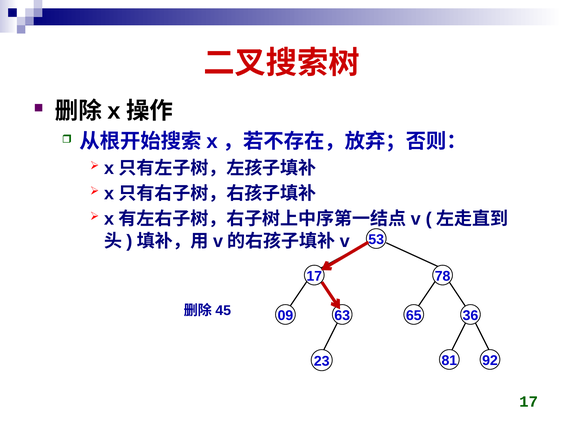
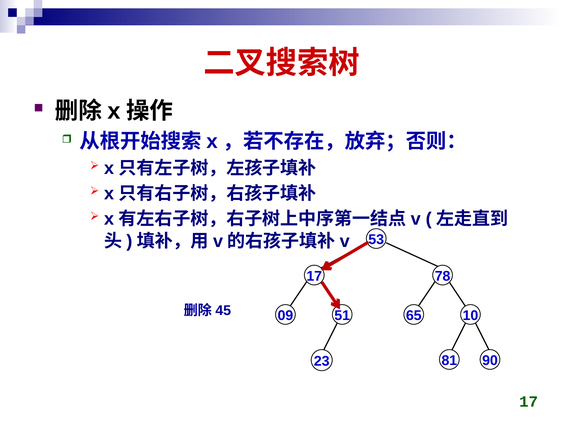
63: 63 -> 51 (342, 316)
36: 36 -> 10 (470, 316)
92: 92 -> 90 (490, 361)
